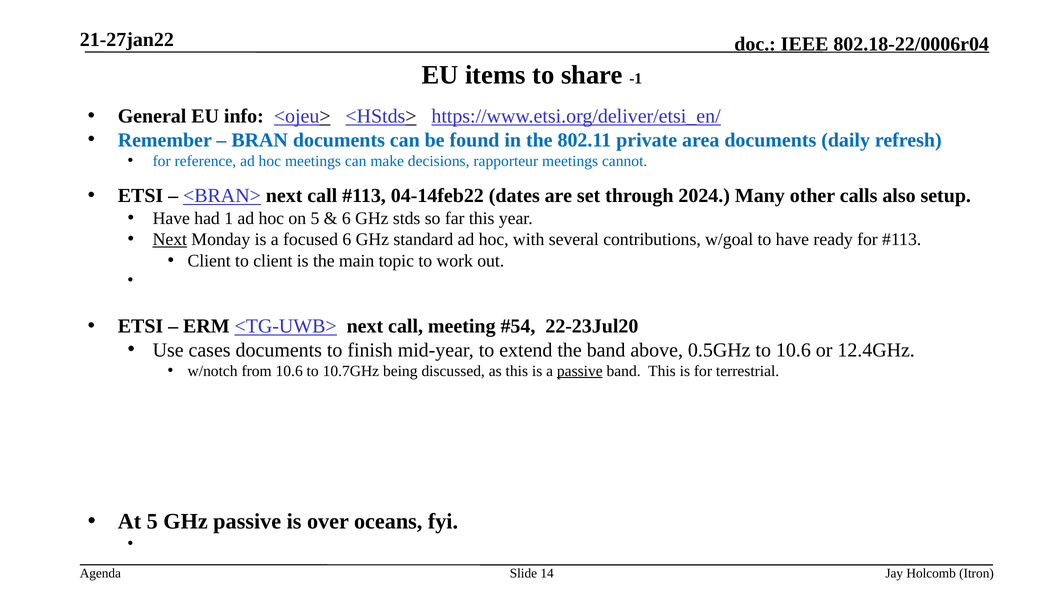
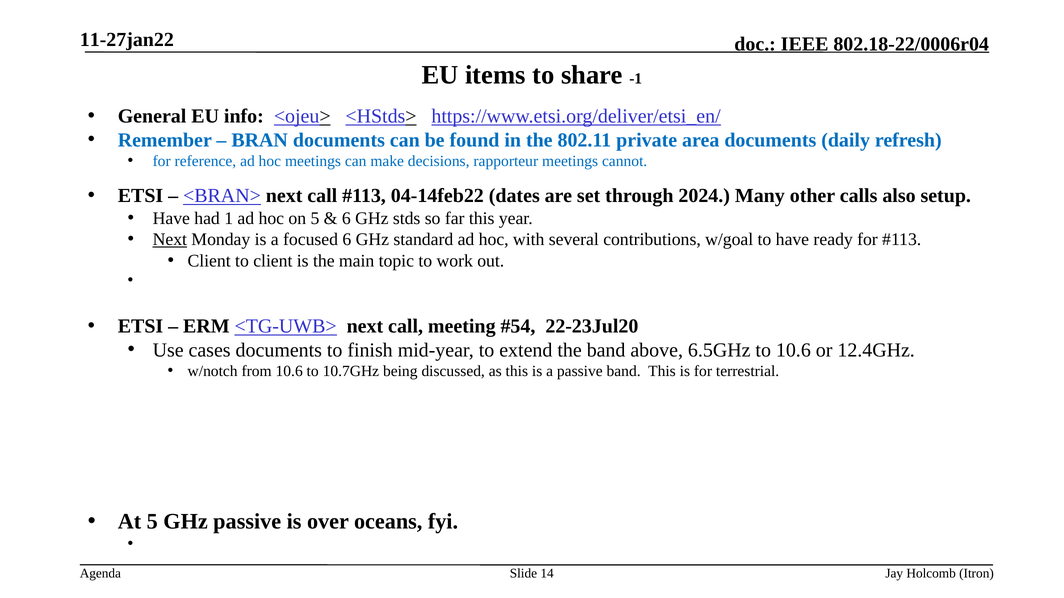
21-27jan22: 21-27jan22 -> 11-27jan22 (127, 40)
0.5GHz: 0.5GHz -> 6.5GHz (719, 350)
passive underline: present -> none (580, 371)
